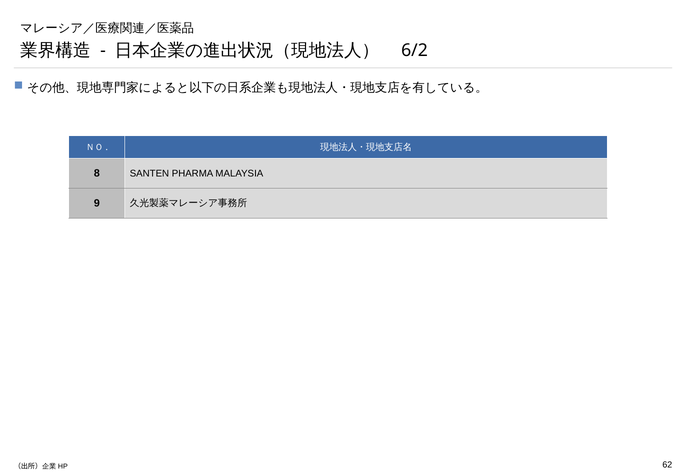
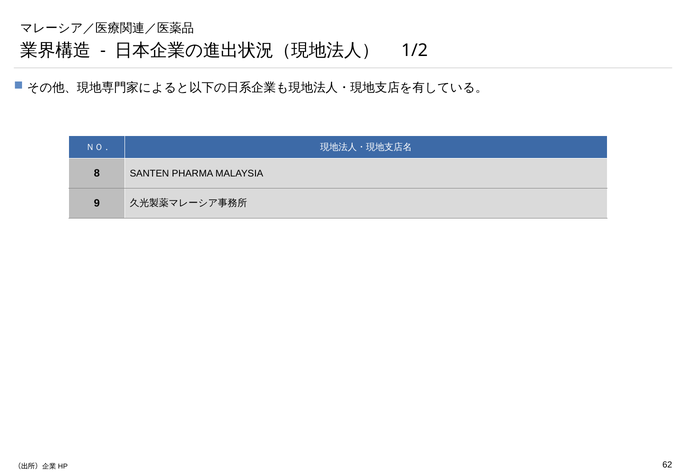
6/2: 6/2 -> 1/2 (415, 50)
